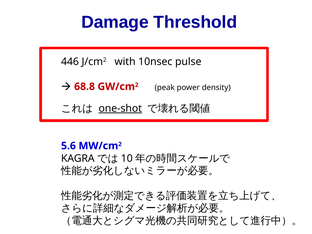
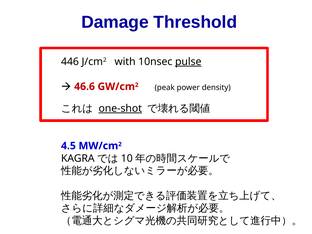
pulse underline: none -> present (188, 62)
68.8: 68.8 -> 46.6 (85, 87)
5.6: 5.6 -> 4.5 (68, 146)
